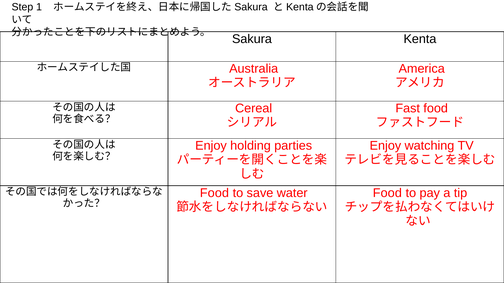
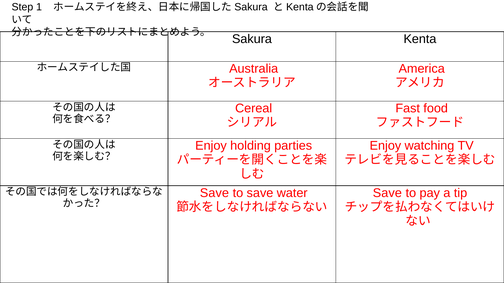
Food: Food -> Save (214, 193)
Food: Food -> Save (387, 193)
